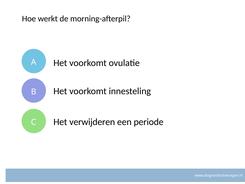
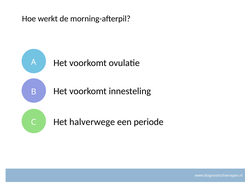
verwijderen: verwijderen -> halverwege (92, 122)
